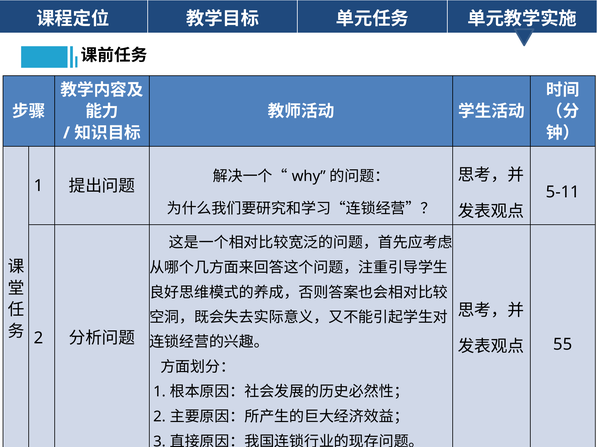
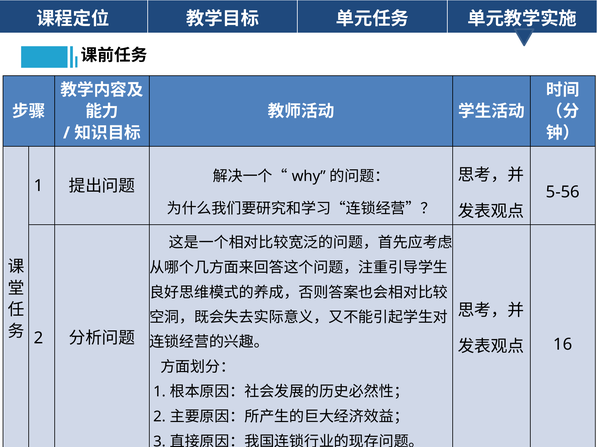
5-11: 5-11 -> 5-56 (563, 192)
55: 55 -> 16 (563, 345)
